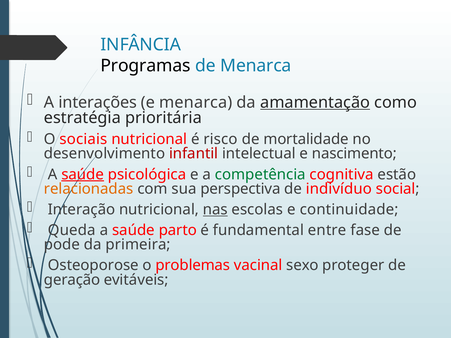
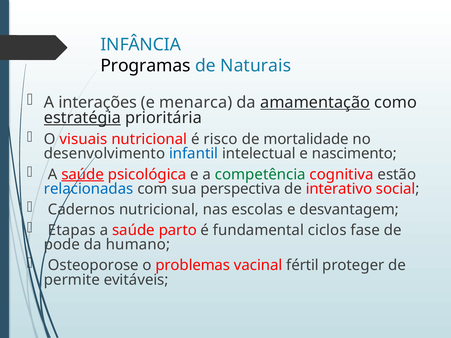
de Menarca: Menarca -> Naturais (256, 66)
estratégia underline: none -> present (82, 118)
sociais: sociais -> visuais (84, 139)
infantil colour: red -> blue (194, 154)
relacionadas colour: orange -> blue (89, 189)
indivíduo: indivíduo -> interativo (339, 189)
Interação: Interação -> Cadernos (82, 210)
nas underline: present -> none (215, 210)
continuidade: continuidade -> desvantagem (349, 210)
Queda: Queda -> Etapas (72, 230)
entre: entre -> ciclos (327, 230)
primeira: primeira -> humano (138, 245)
sexo: sexo -> fértil (302, 265)
geração: geração -> permite (72, 280)
